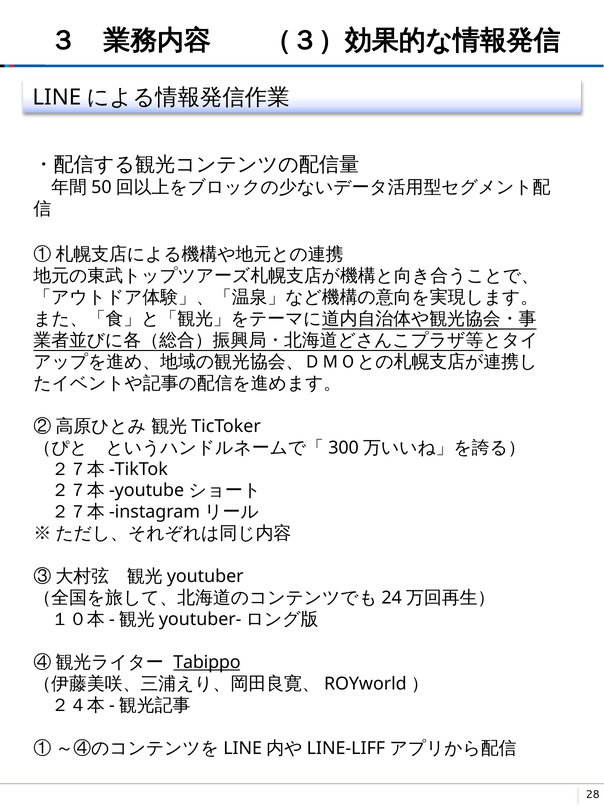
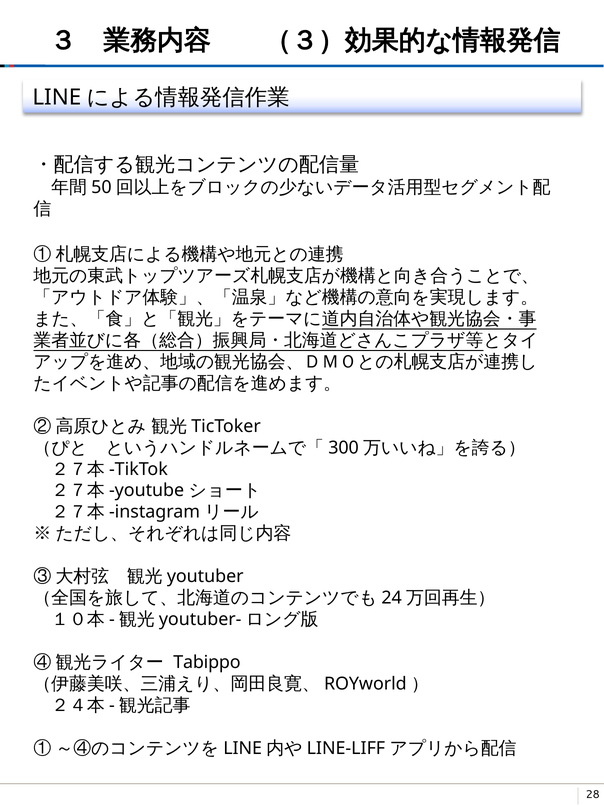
Tabippo underline: present -> none (207, 662)
